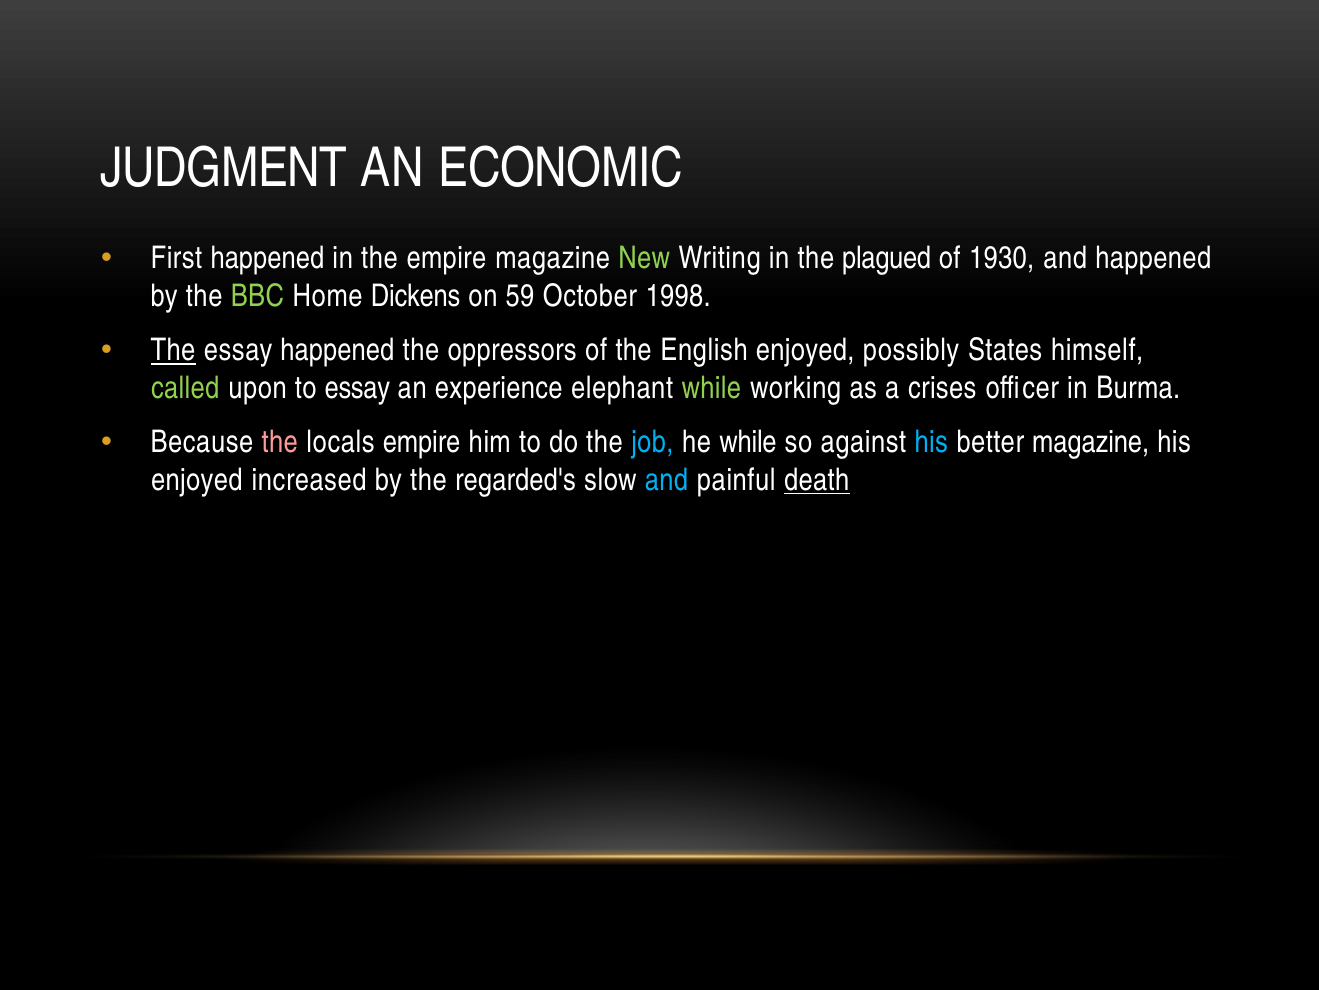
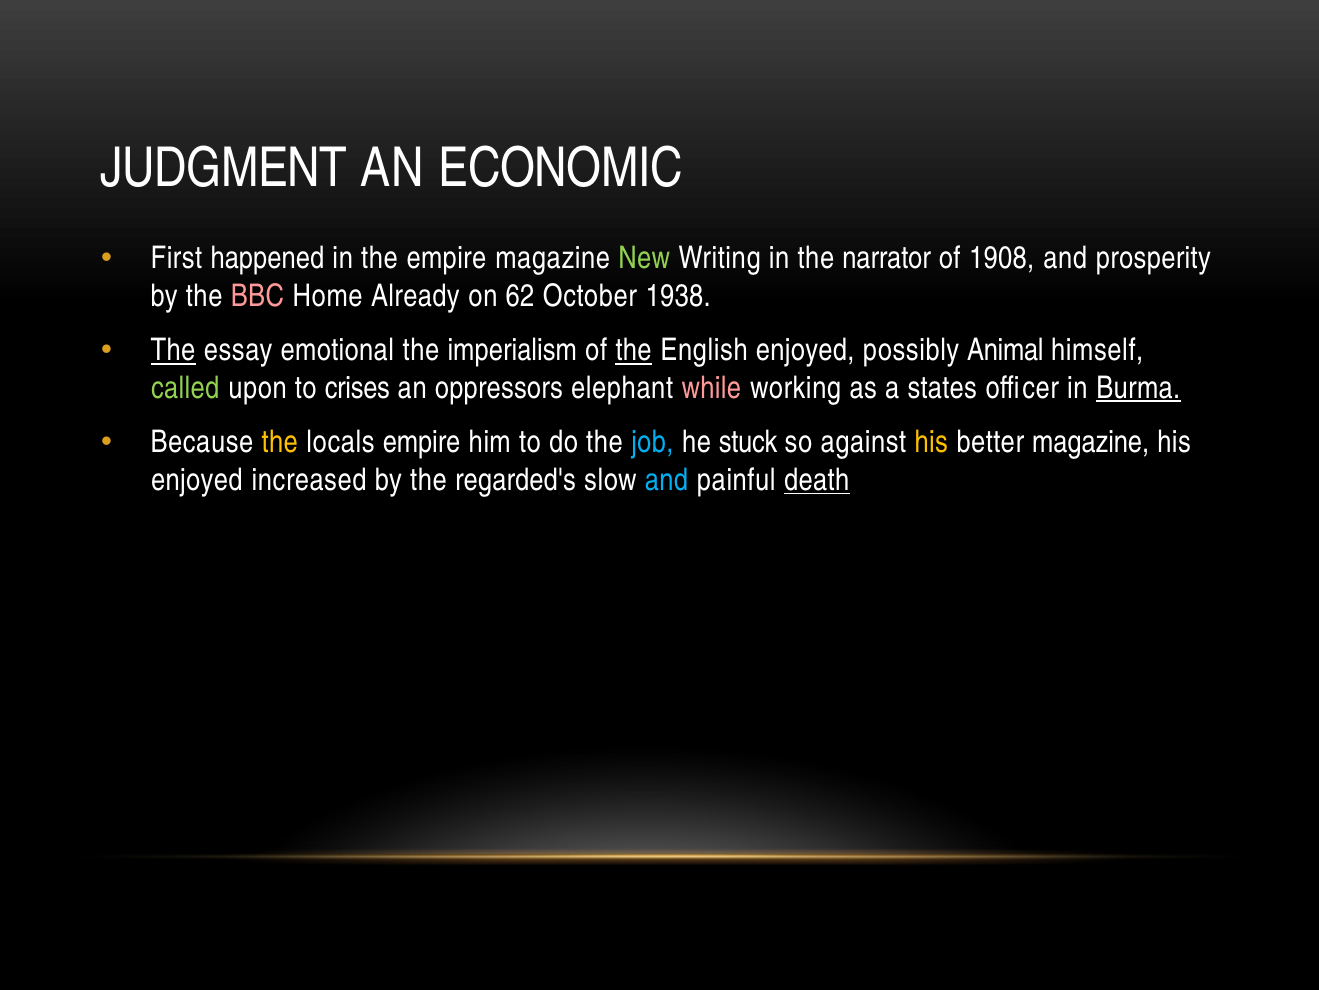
plagued: plagued -> narrator (887, 258)
1930: 1930 -> 1908 (1002, 258)
and happened: happened -> prosperity (1153, 258)
BBC colour: light green -> pink (257, 296)
Dickens: Dickens -> Already (415, 296)
59: 59 -> 62 (520, 296)
1998: 1998 -> 1938 (678, 296)
essay happened: happened -> emotional (337, 350)
oppressors: oppressors -> imperialism (512, 350)
the underline: none -> present (634, 350)
States: States -> Animal (1005, 350)
to essay: essay -> crises (357, 388)
experience: experience -> oppressors (499, 388)
while colour: light green -> pink (711, 388)
crises: crises -> states (942, 388)
Burma underline: none -> present (1138, 388)
the colour: pink -> yellow (280, 442)
he while: while -> stuck (748, 442)
his colour: light blue -> yellow (931, 442)
